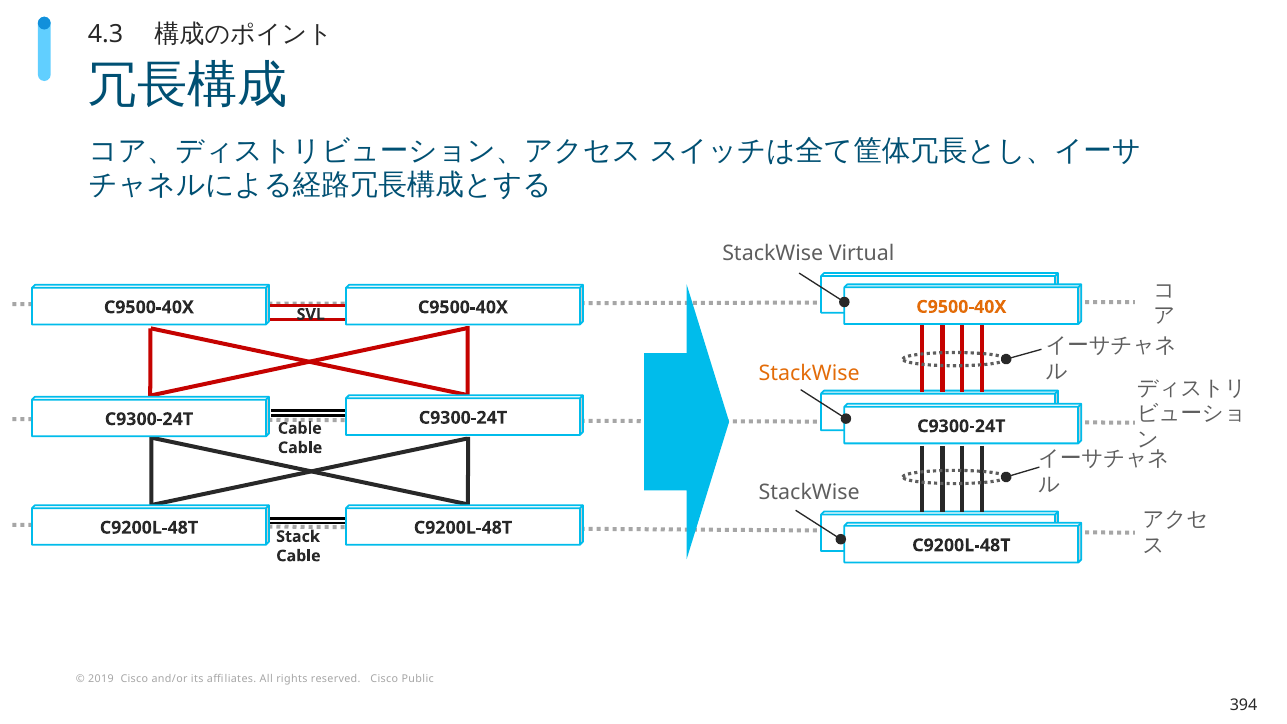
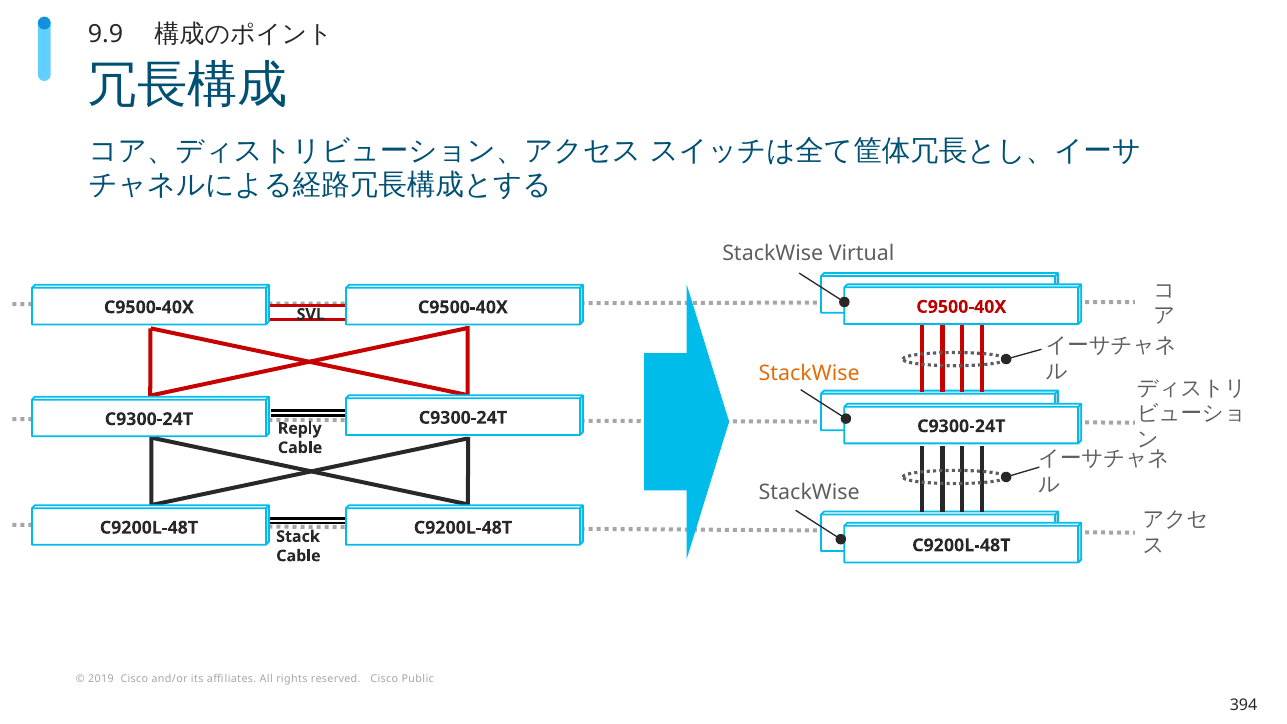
4.3: 4.3 -> 9.9 (106, 35)
C9500-40X colour: orange -> red (961, 307)
Cable: Cable -> Reply (300, 428)
